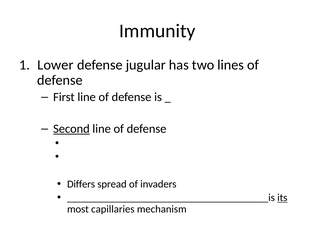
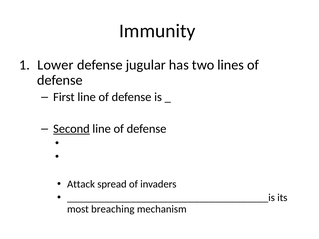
Differs: Differs -> Attack (81, 184)
its underline: present -> none (282, 198)
capillaries: capillaries -> breaching (113, 209)
